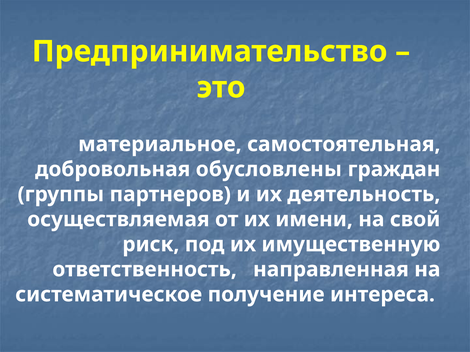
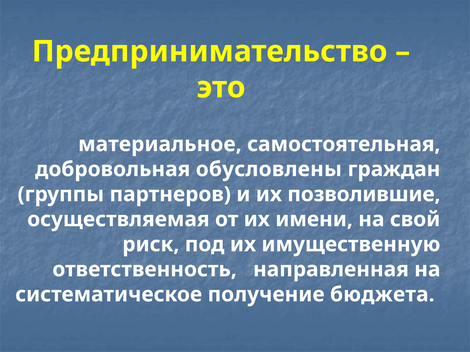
деятельность: деятельность -> позволившие (364, 195)
интереса: интереса -> бюджета (382, 295)
